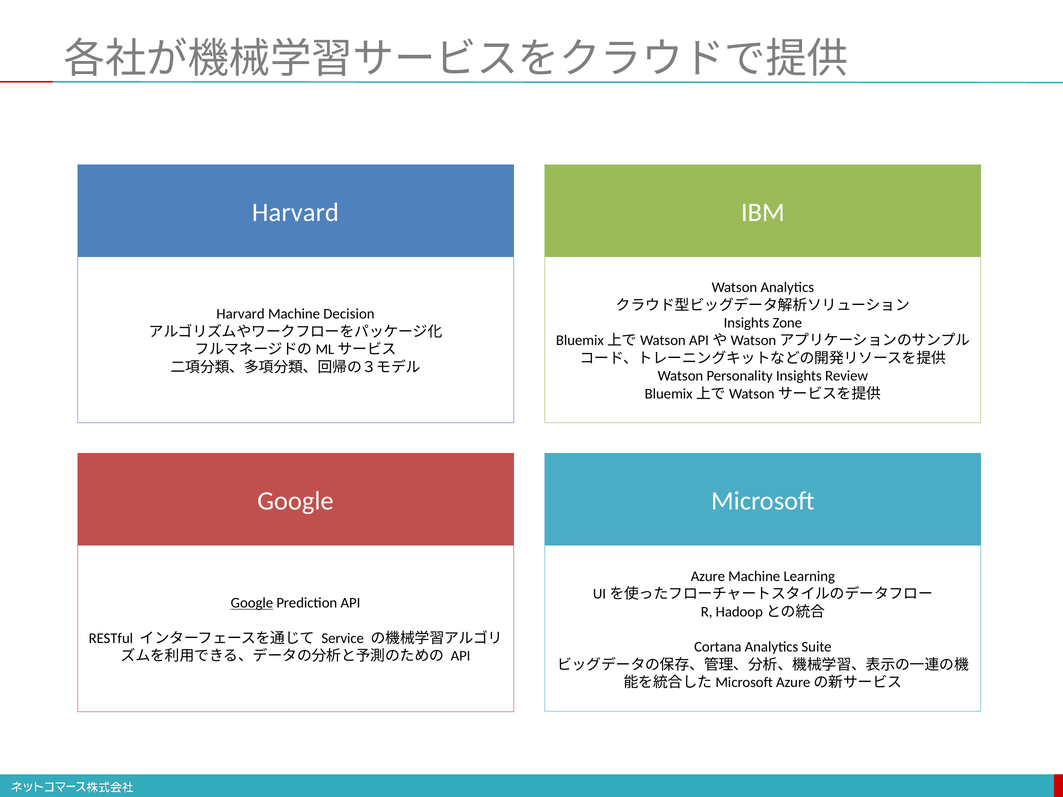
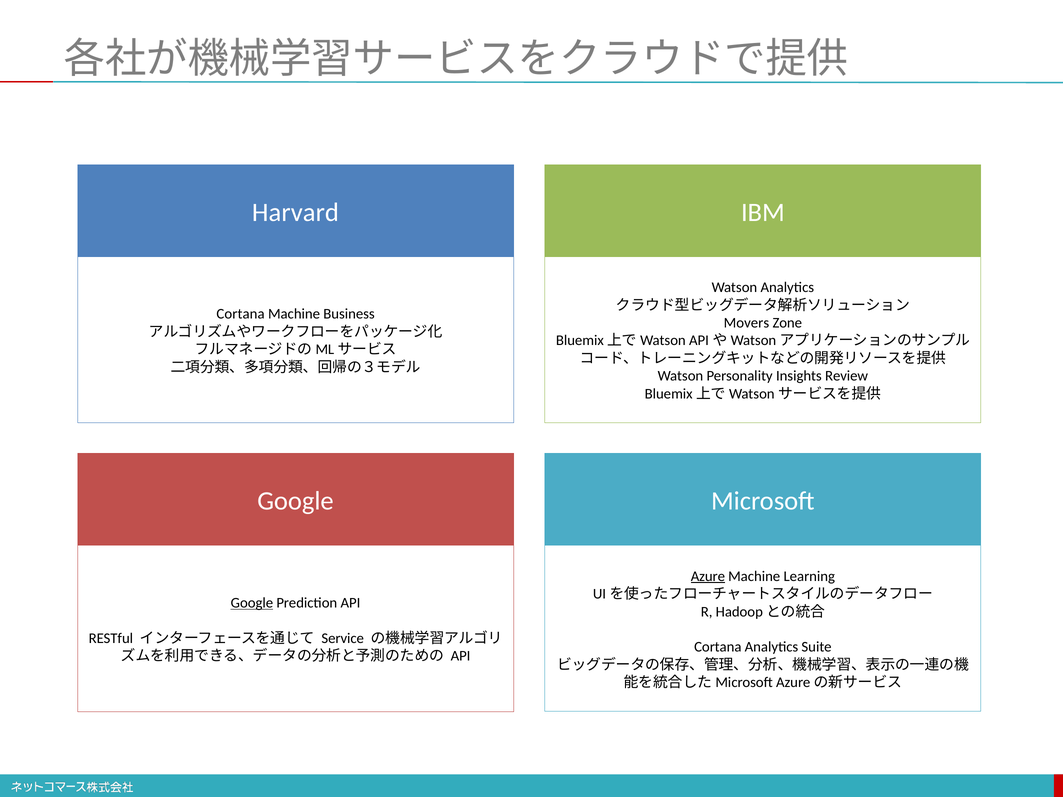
Harvard: Harvard -> Cortana (241, 314)
Decision: Decision -> Business (349, 314)
Insights: Insights -> Movers (746, 323)
Azure underline: none -> present (708, 576)
